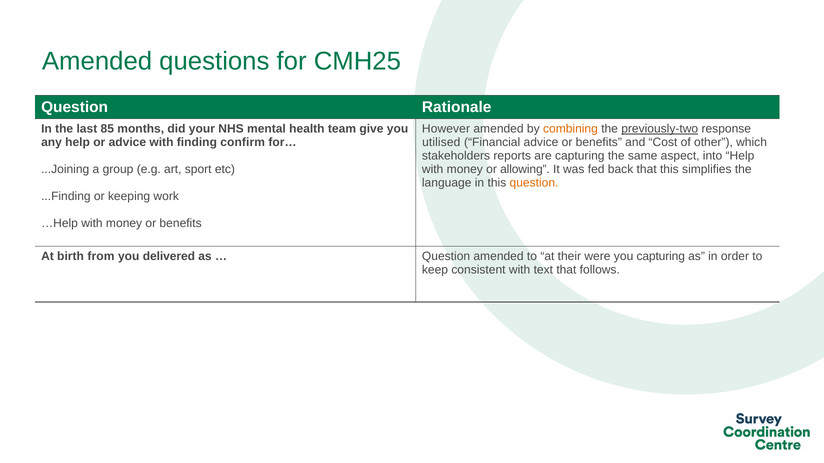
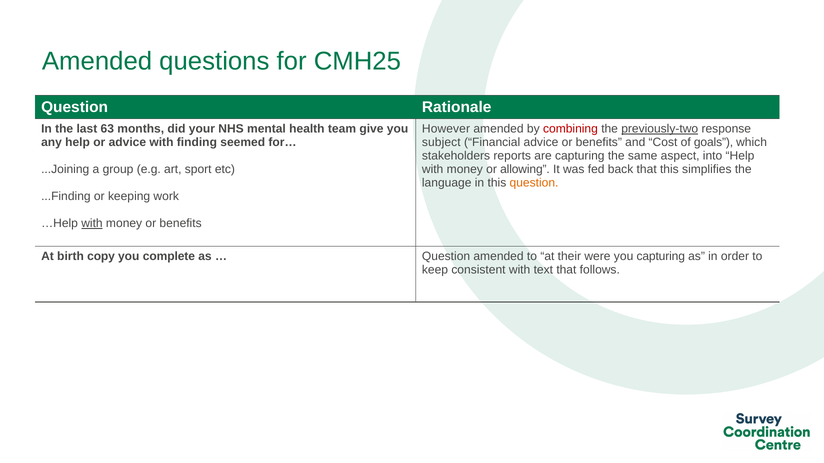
85: 85 -> 63 (107, 129)
combining colour: orange -> red (570, 129)
confirm: confirm -> seemed (243, 142)
utilised: utilised -> subject (441, 142)
other: other -> goals (714, 142)
with underline: none -> present (92, 223)
from: from -> copy (101, 257)
delivered: delivered -> complete (169, 257)
